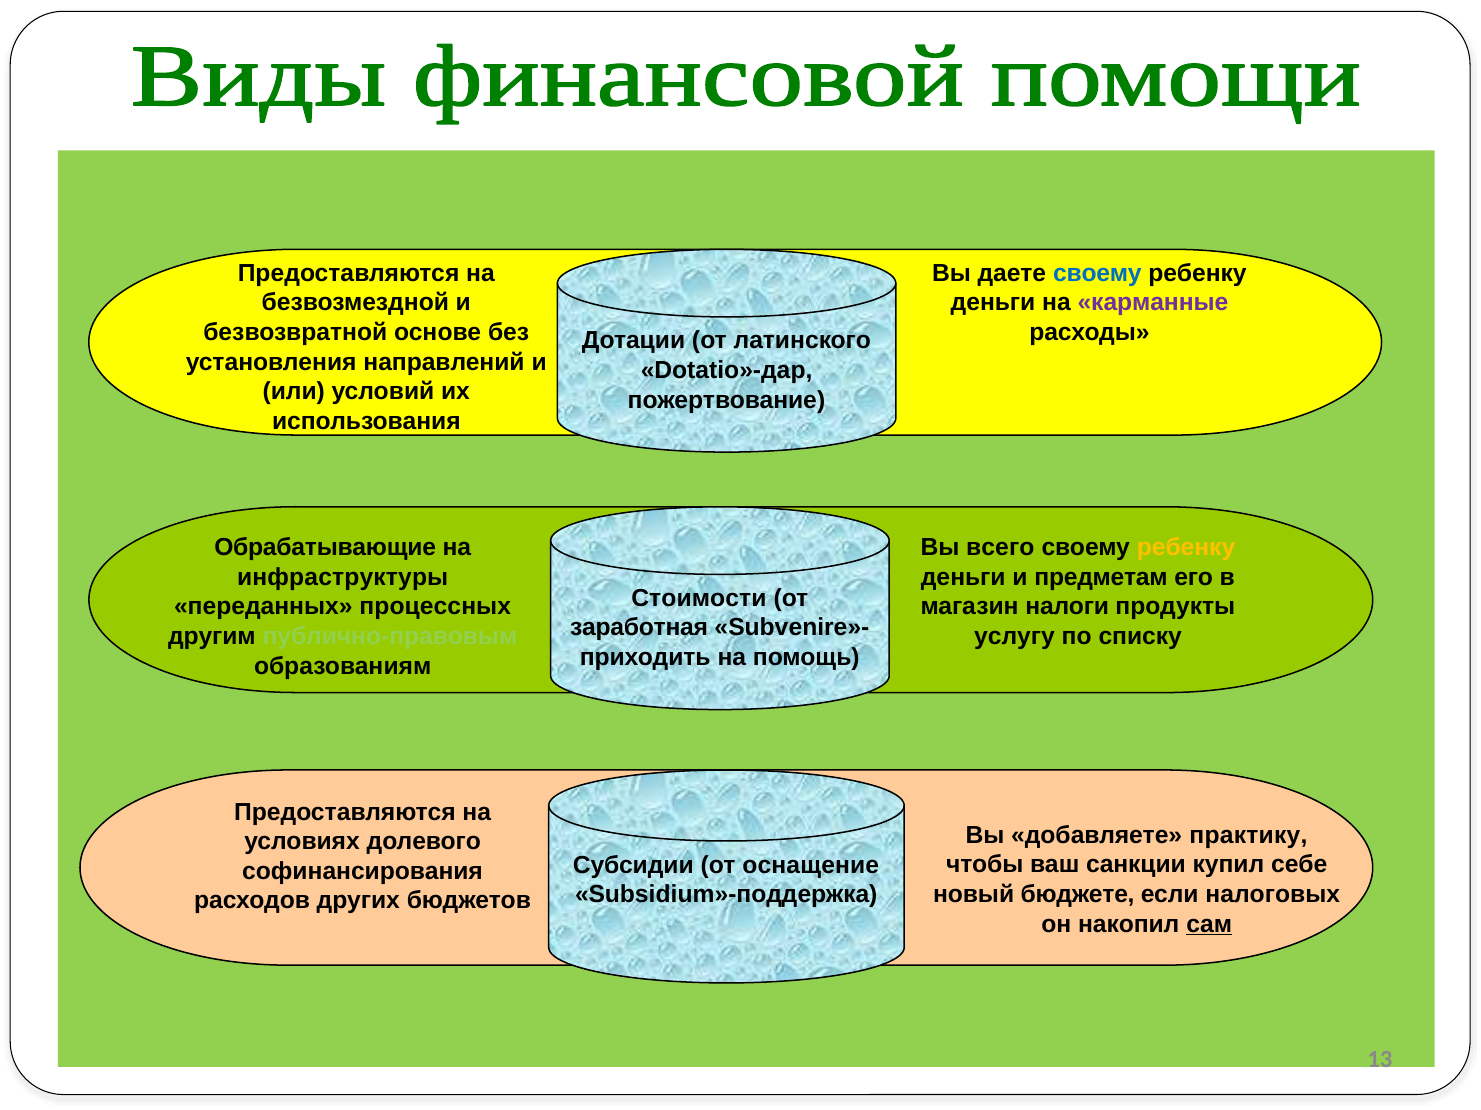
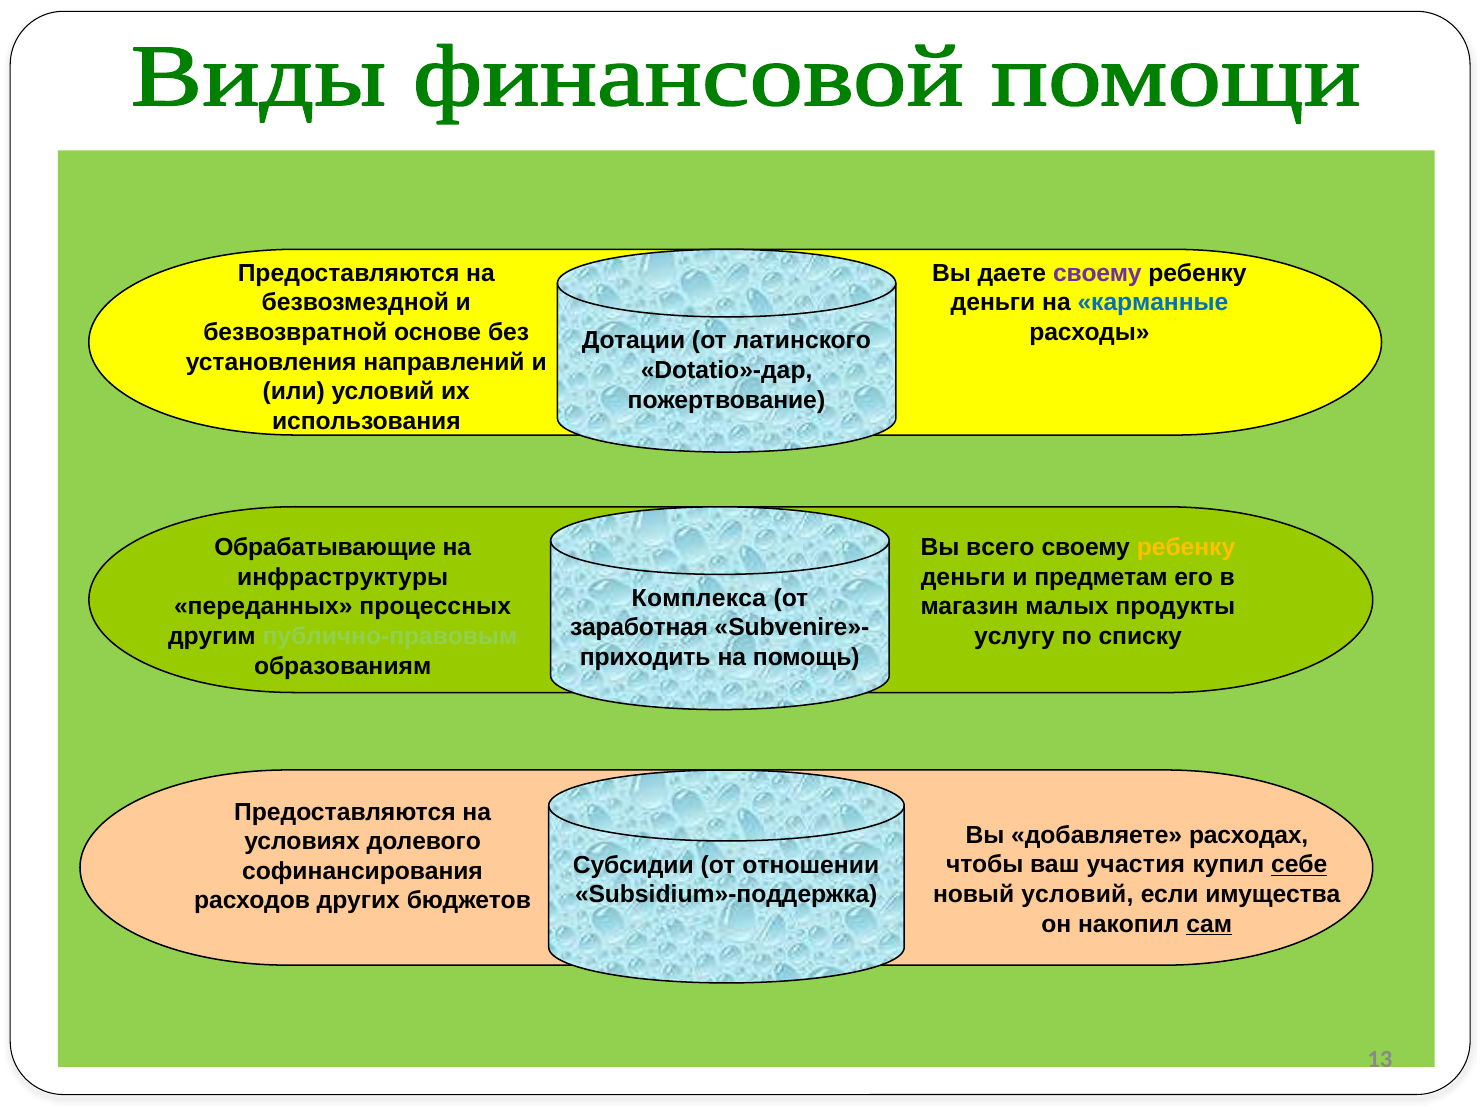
своему colour: blue -> purple (1097, 273)
карманные colour: purple -> blue (1153, 303)
Стоимости: Стоимости -> Комплекса (699, 599)
налоги: налоги -> малых (1067, 607)
практику: практику -> расходах (1249, 836)
санкции: санкции -> участия (1136, 865)
себе underline: none -> present (1299, 865)
оснащение: оснащение -> отношении (811, 866)
новый бюджете: бюджете -> условий (1077, 895)
налоговых: налоговых -> имущества (1273, 895)
